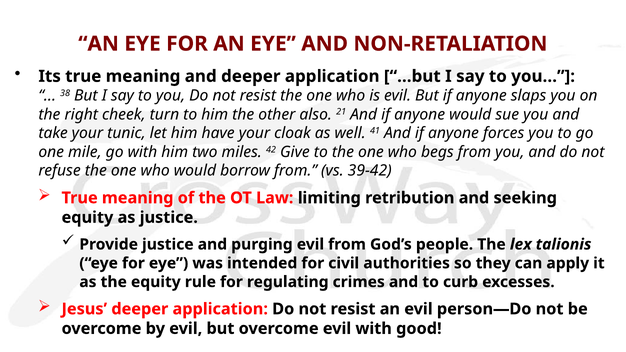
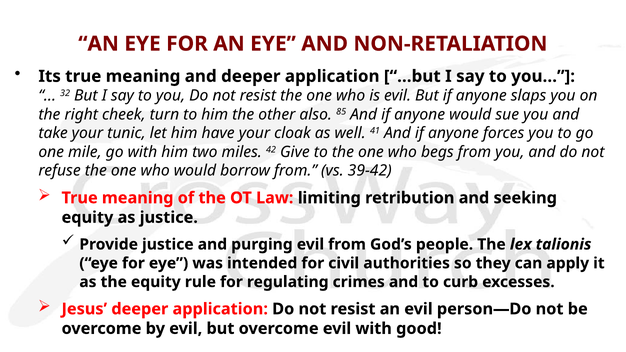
38: 38 -> 32 (65, 93)
21: 21 -> 85 (341, 112)
